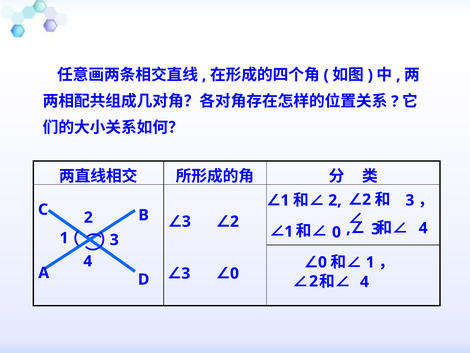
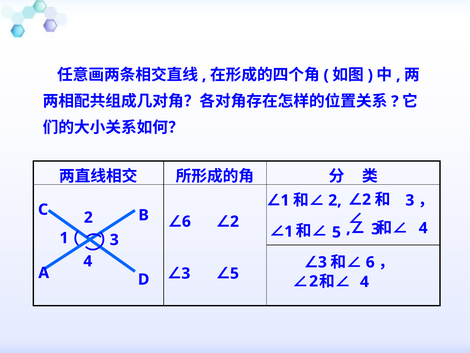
3: 3 -> 6 (186, 221)
1 0: 0 -> 5 (336, 232)
0: 0 -> 3 (322, 262)
1: 1 -> 6 (370, 262)
0: 0 -> 5 (234, 273)
